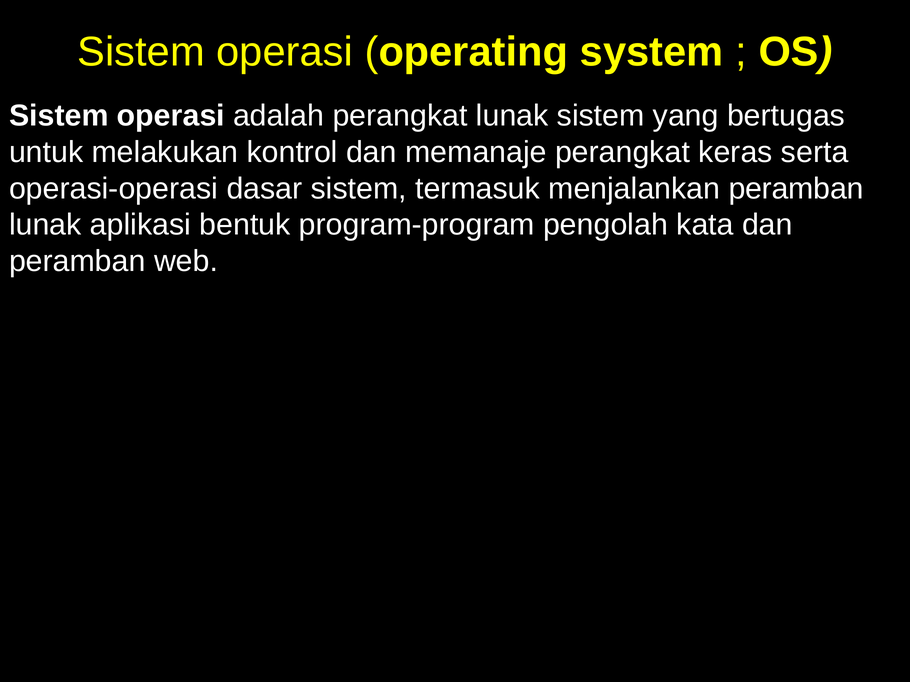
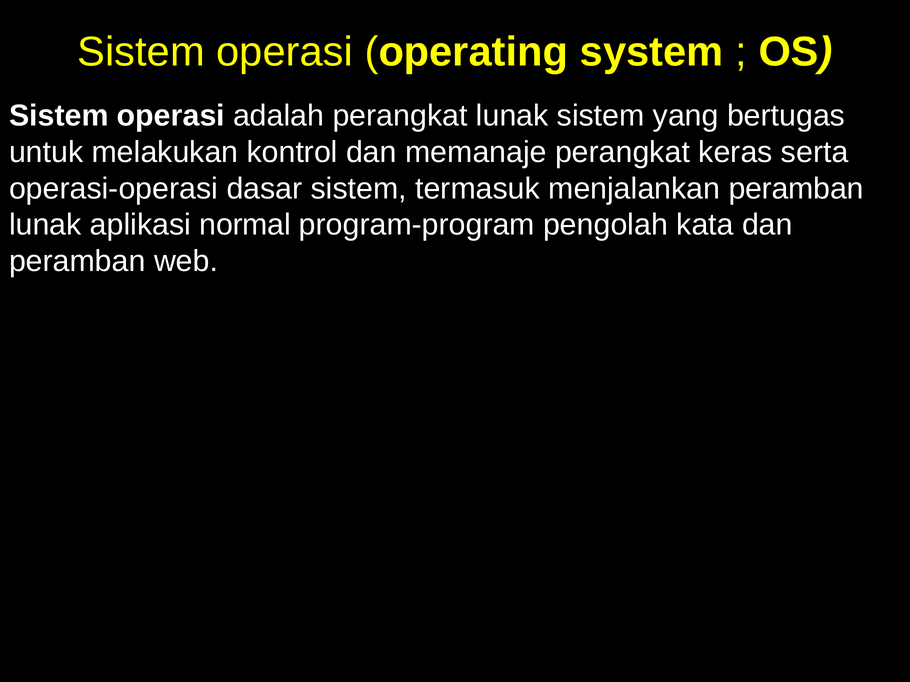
bentuk: bentuk -> normal (245, 225)
